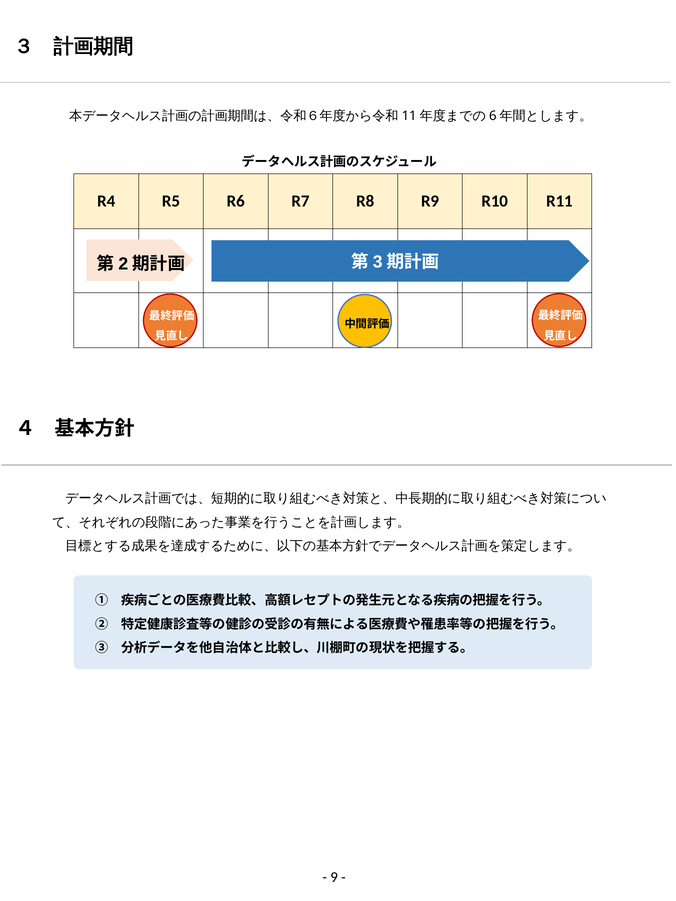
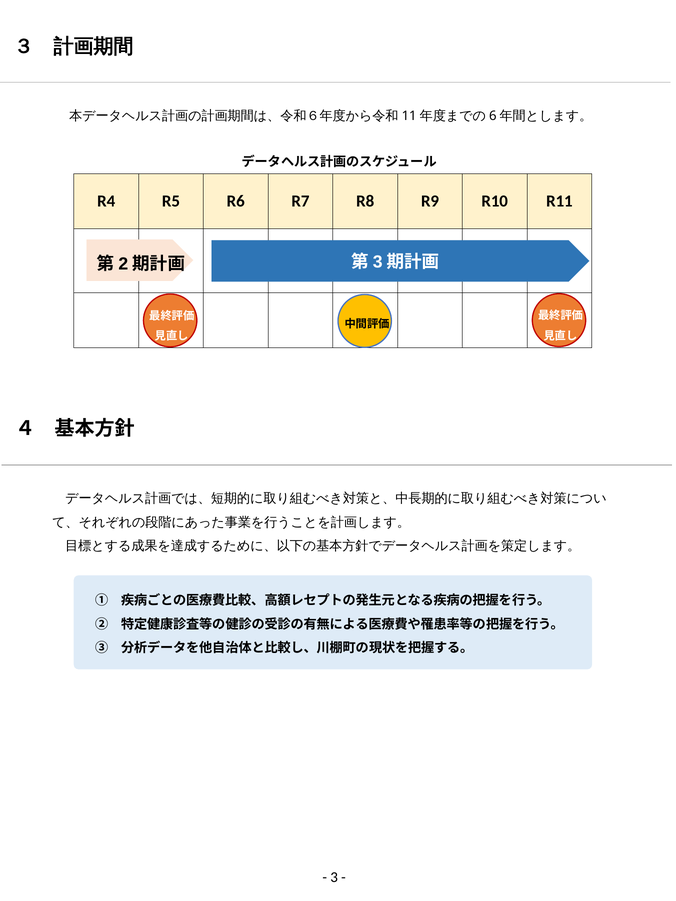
9: 9 -> 3 (334, 877)
